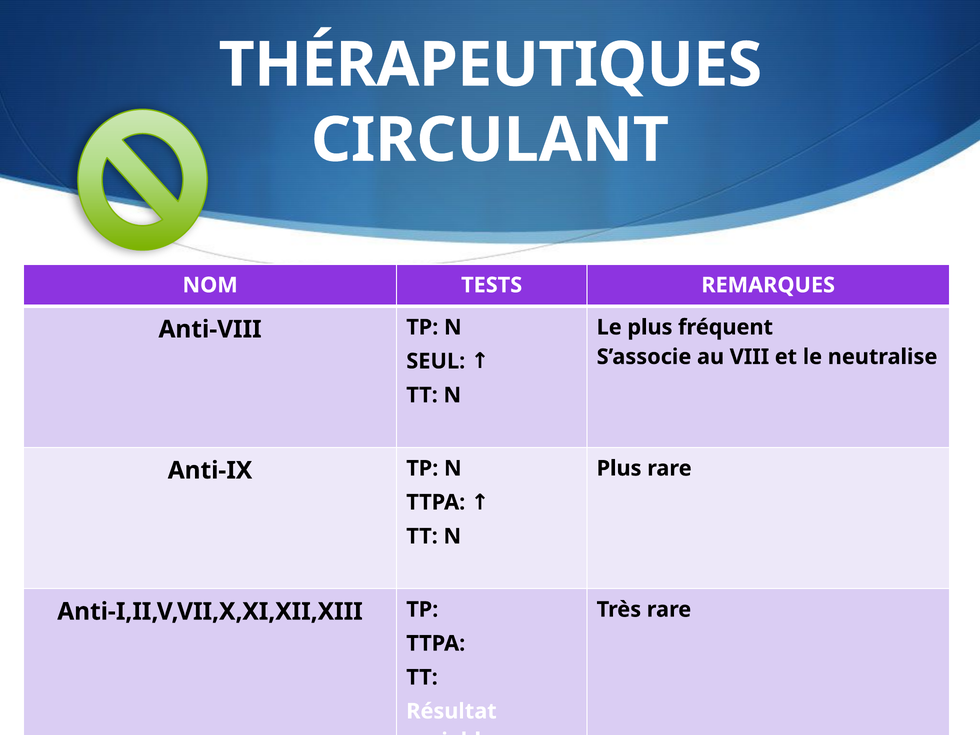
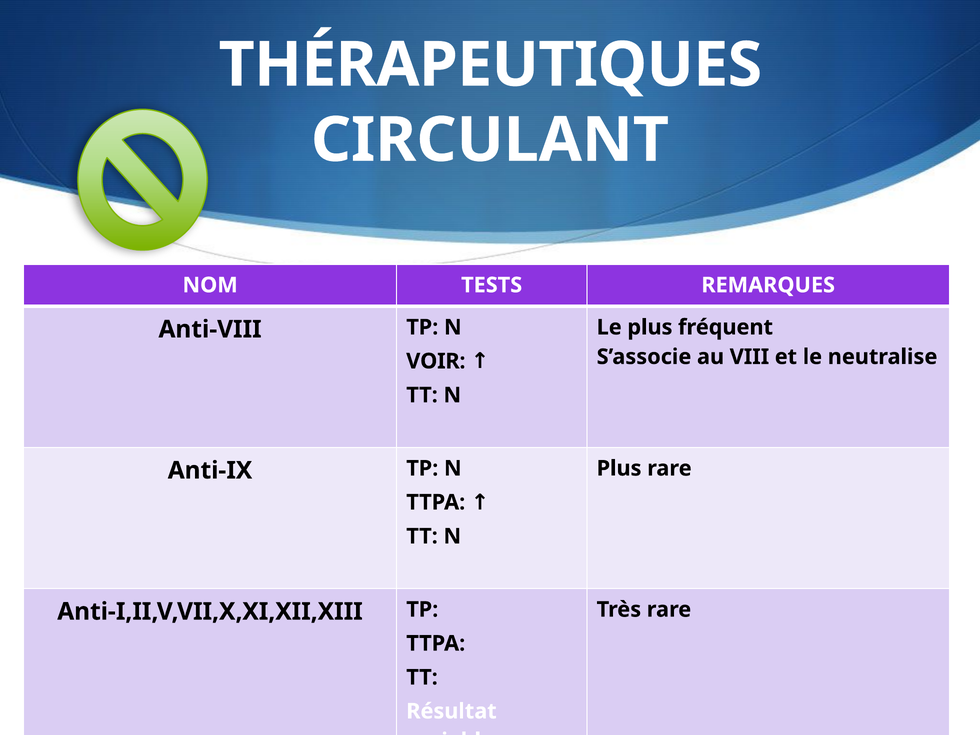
SEUL: SEUL -> VOIR (436, 361)
